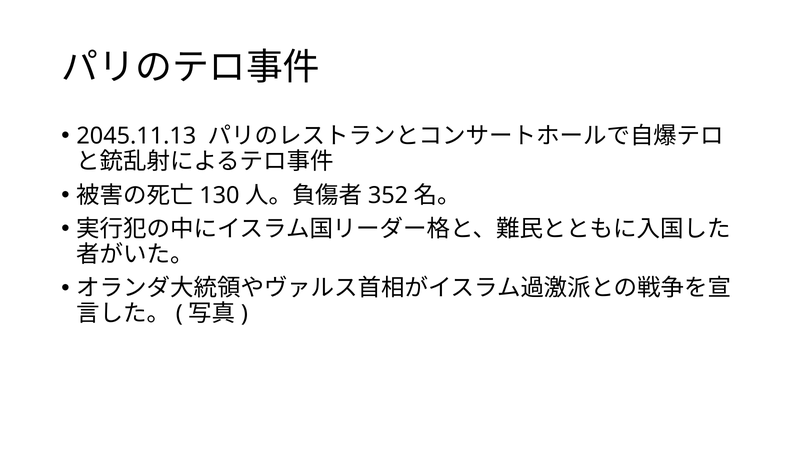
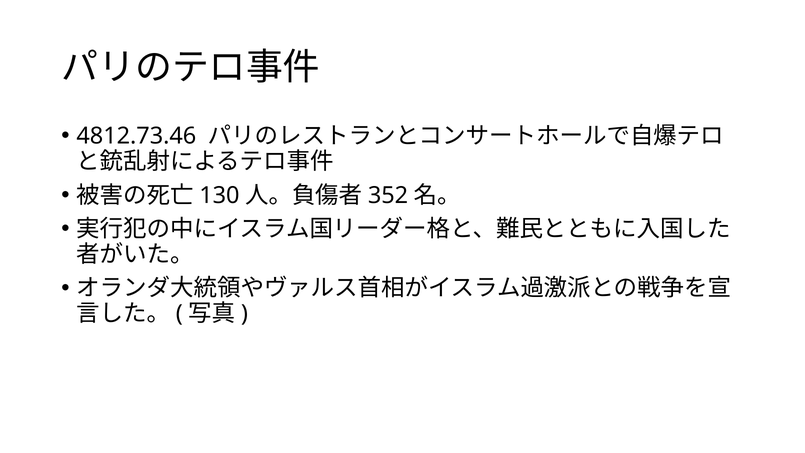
2045.11.13: 2045.11.13 -> 4812.73.46 (136, 136)
